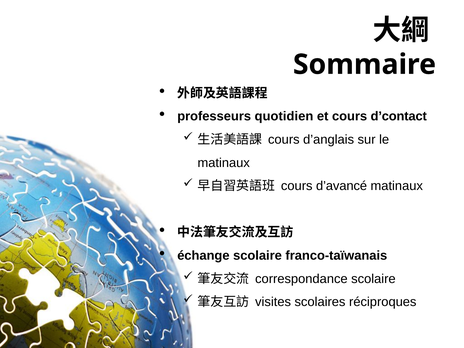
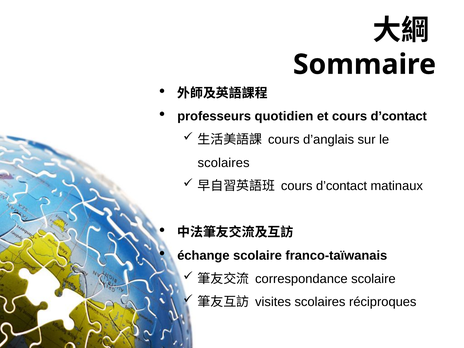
matinaux: matinaux -> scolaires (224, 163)
d’avancé: d’avancé -> d’contact (342, 186)
